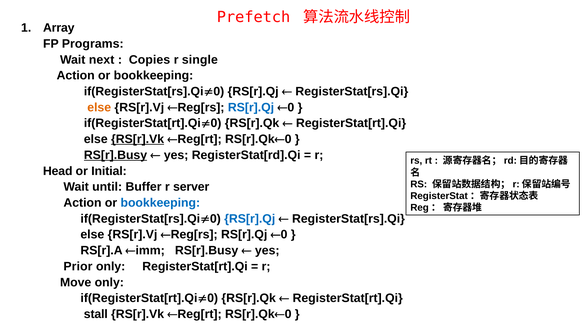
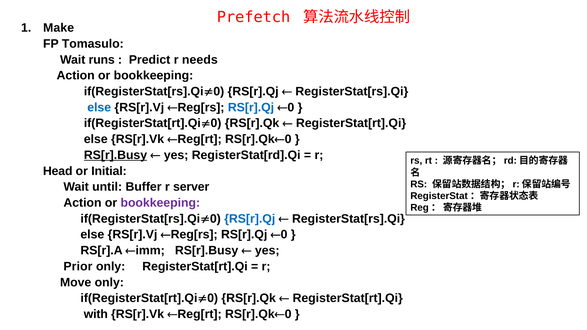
Array: Array -> Make (59, 28)
Programs: Programs -> Tomasulo (93, 44)
next: next -> runs (102, 60)
Copies: Copies -> Predict (150, 60)
single: single -> needs (200, 60)
else colour: orange -> blue (99, 107)
RS[r].Vk underline: present -> none (138, 139)
bookkeeping colour: blue -> purple (160, 203)
stall: stall -> with (96, 314)
